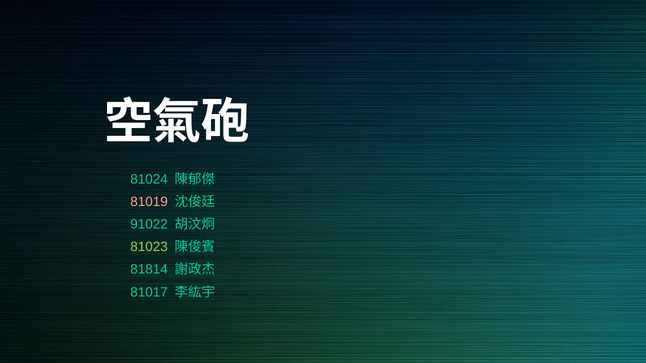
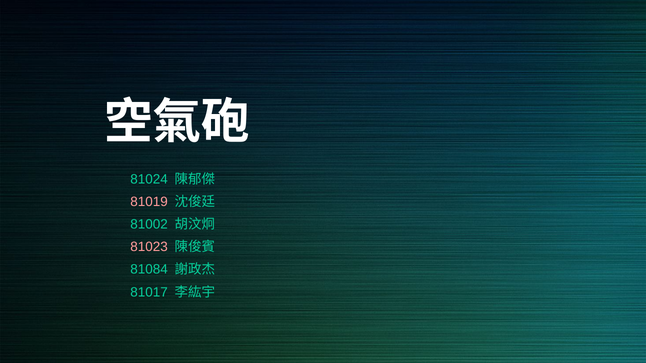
91022: 91022 -> 81002 (149, 225)
81023 colour: light green -> pink (149, 247)
81814: 81814 -> 81084 (149, 270)
